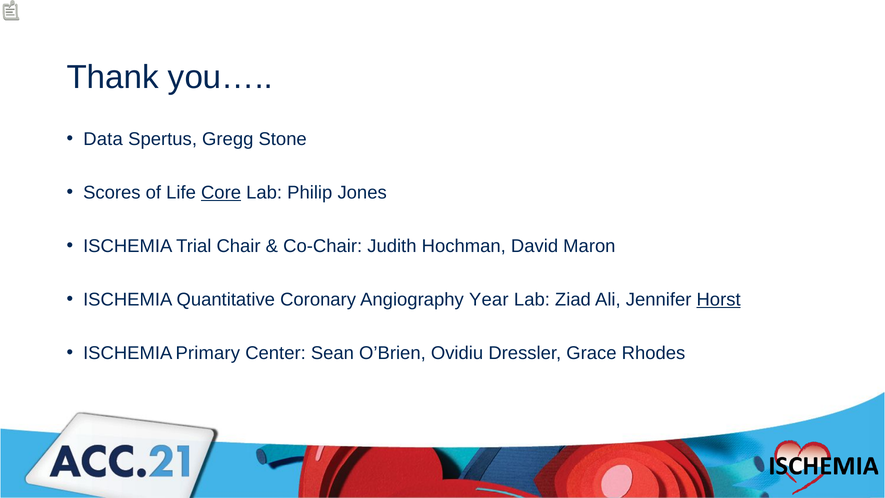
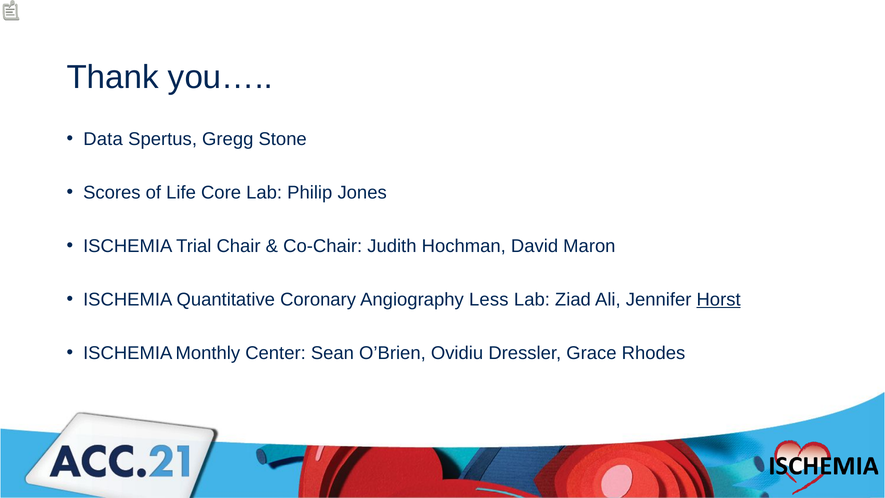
Core underline: present -> none (221, 192)
Year: Year -> Less (489, 299)
Primary: Primary -> Monthly (208, 353)
